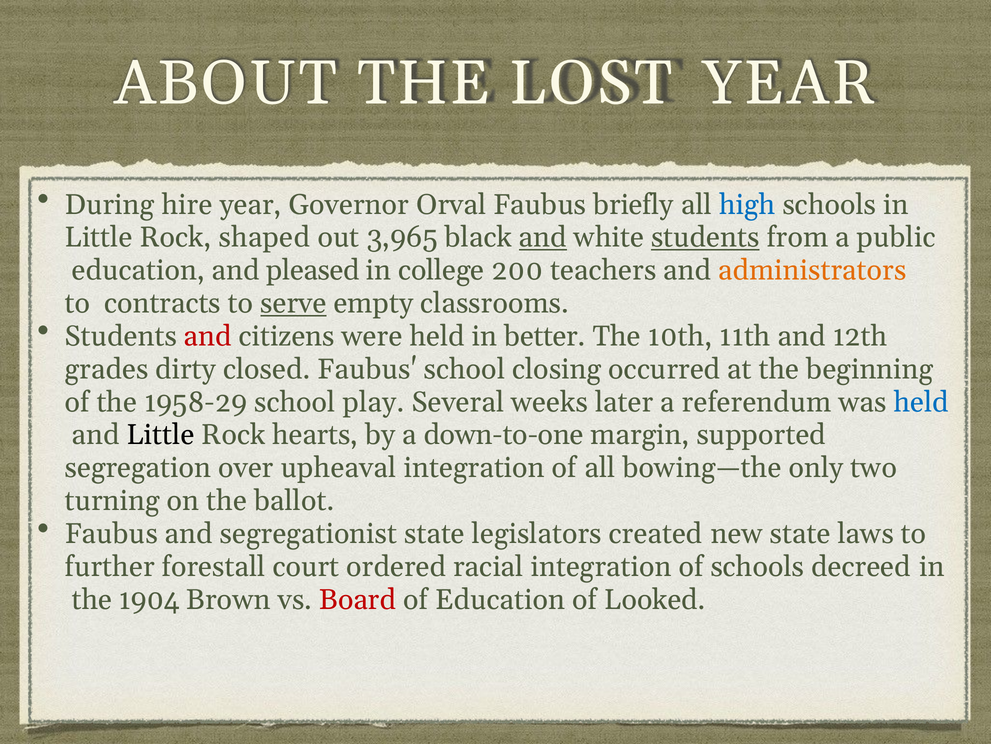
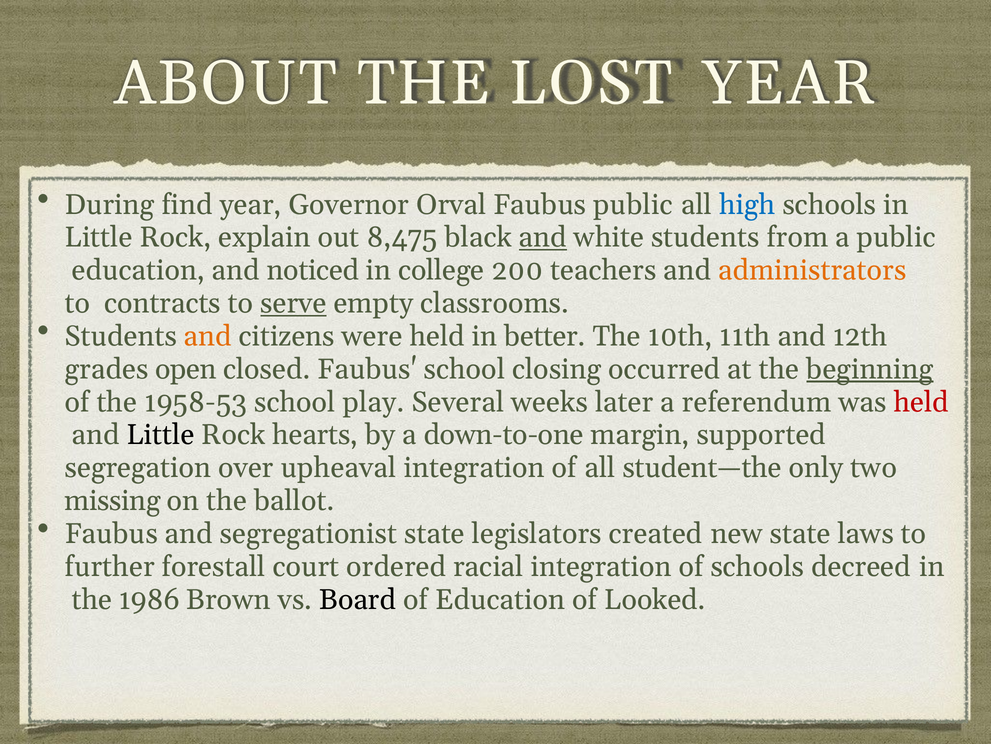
hire: hire -> find (187, 204)
Faubus briefly: briefly -> public (633, 204)
shaped: shaped -> explain (264, 237)
3,965: 3,965 -> 8,475 (402, 237)
students underline: present -> none (705, 237)
pleased: pleased -> noticed (313, 270)
and colour: red -> orange (208, 336)
dirty: dirty -> open (186, 369)
beginning underline: none -> present (870, 369)
1958-29: 1958-29 -> 1958-53 (196, 402)
held colour: blue -> red (921, 402)
bowing—the: bowing—the -> student—the (702, 468)
turning: turning -> missing (112, 500)
1904: 1904 -> 1986 (149, 599)
Board colour: red -> black (358, 599)
